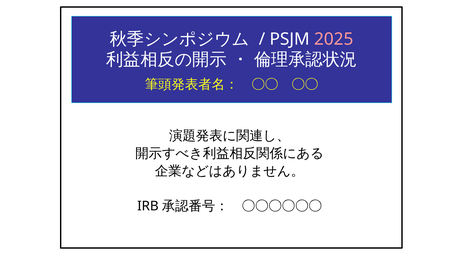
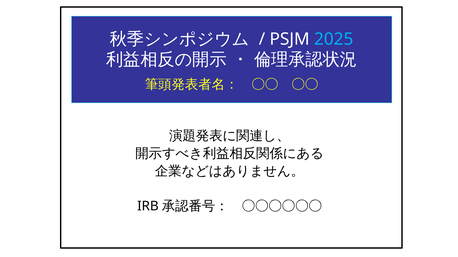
2025 colour: pink -> light blue (334, 39)
